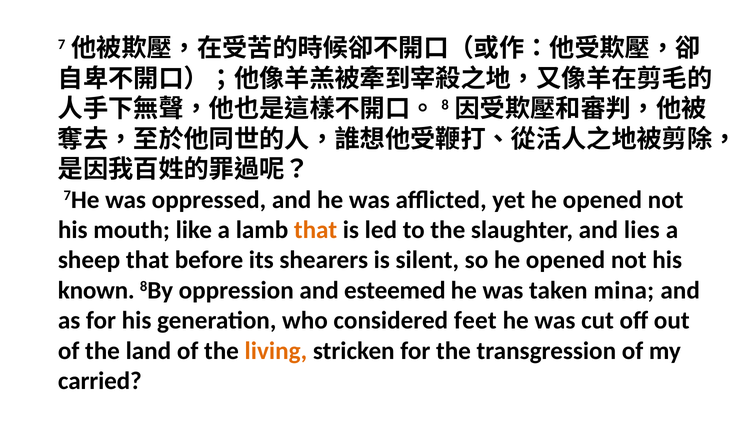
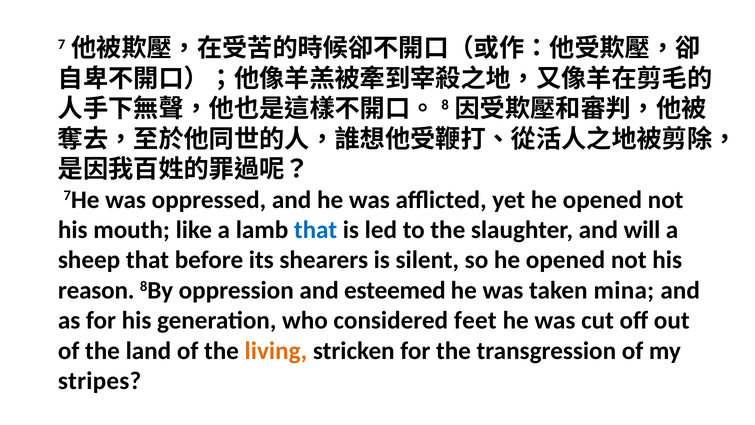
that colour: orange -> blue (316, 230)
lies: lies -> will (642, 230)
known: known -> reason (96, 290)
carried: carried -> stripes (100, 381)
